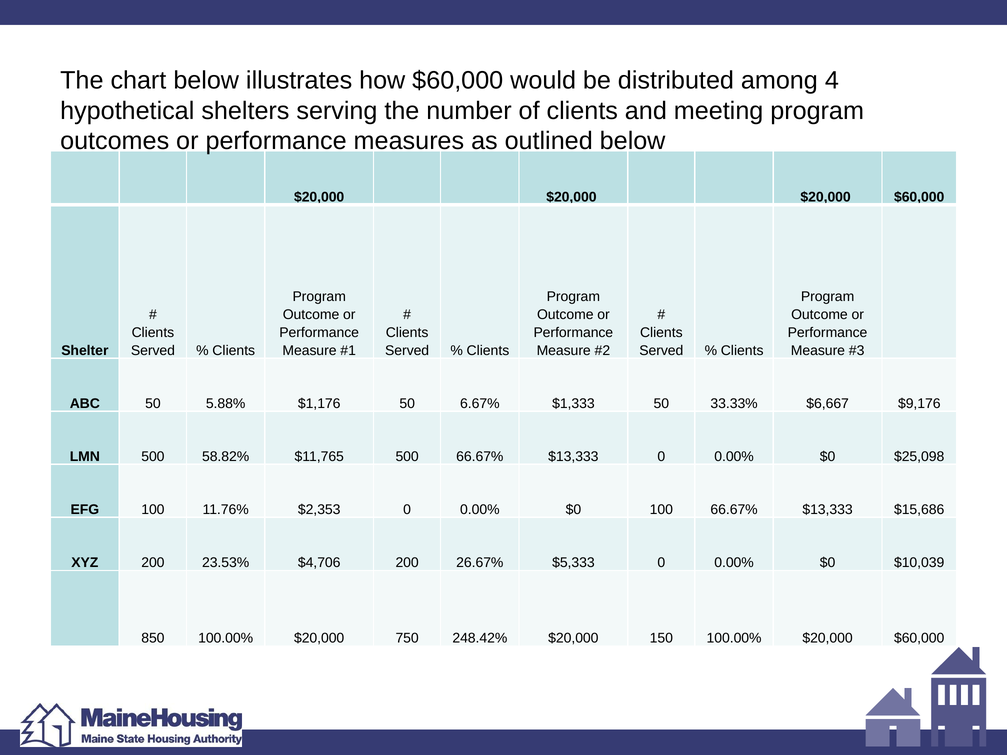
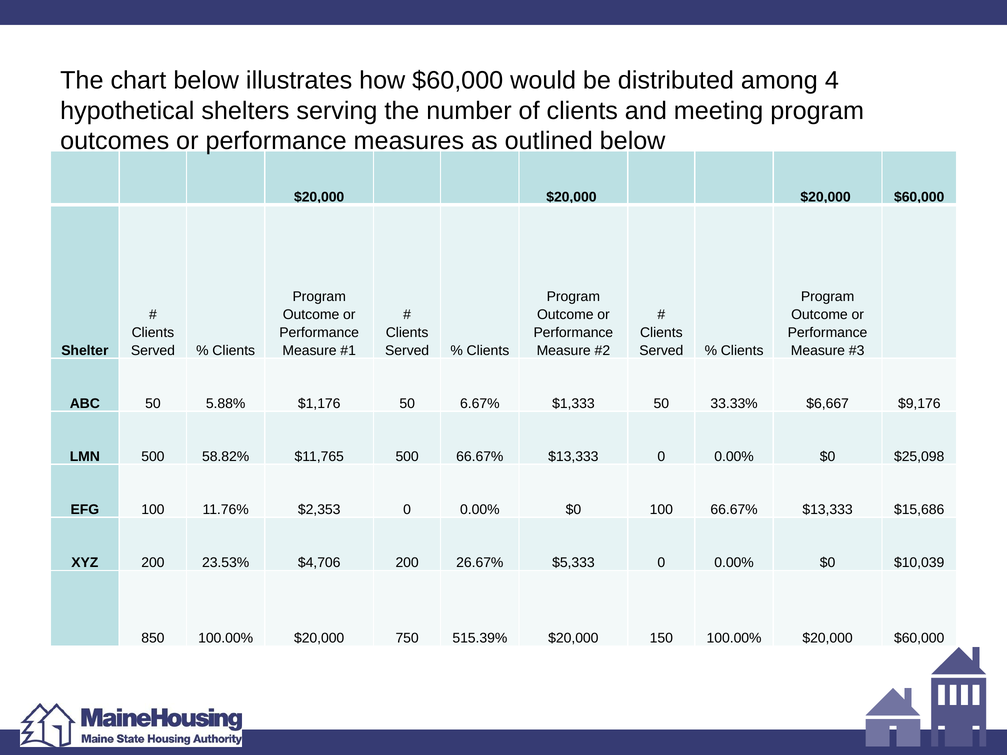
248.42%: 248.42% -> 515.39% (480, 638)
